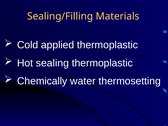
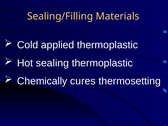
water: water -> cures (83, 81)
